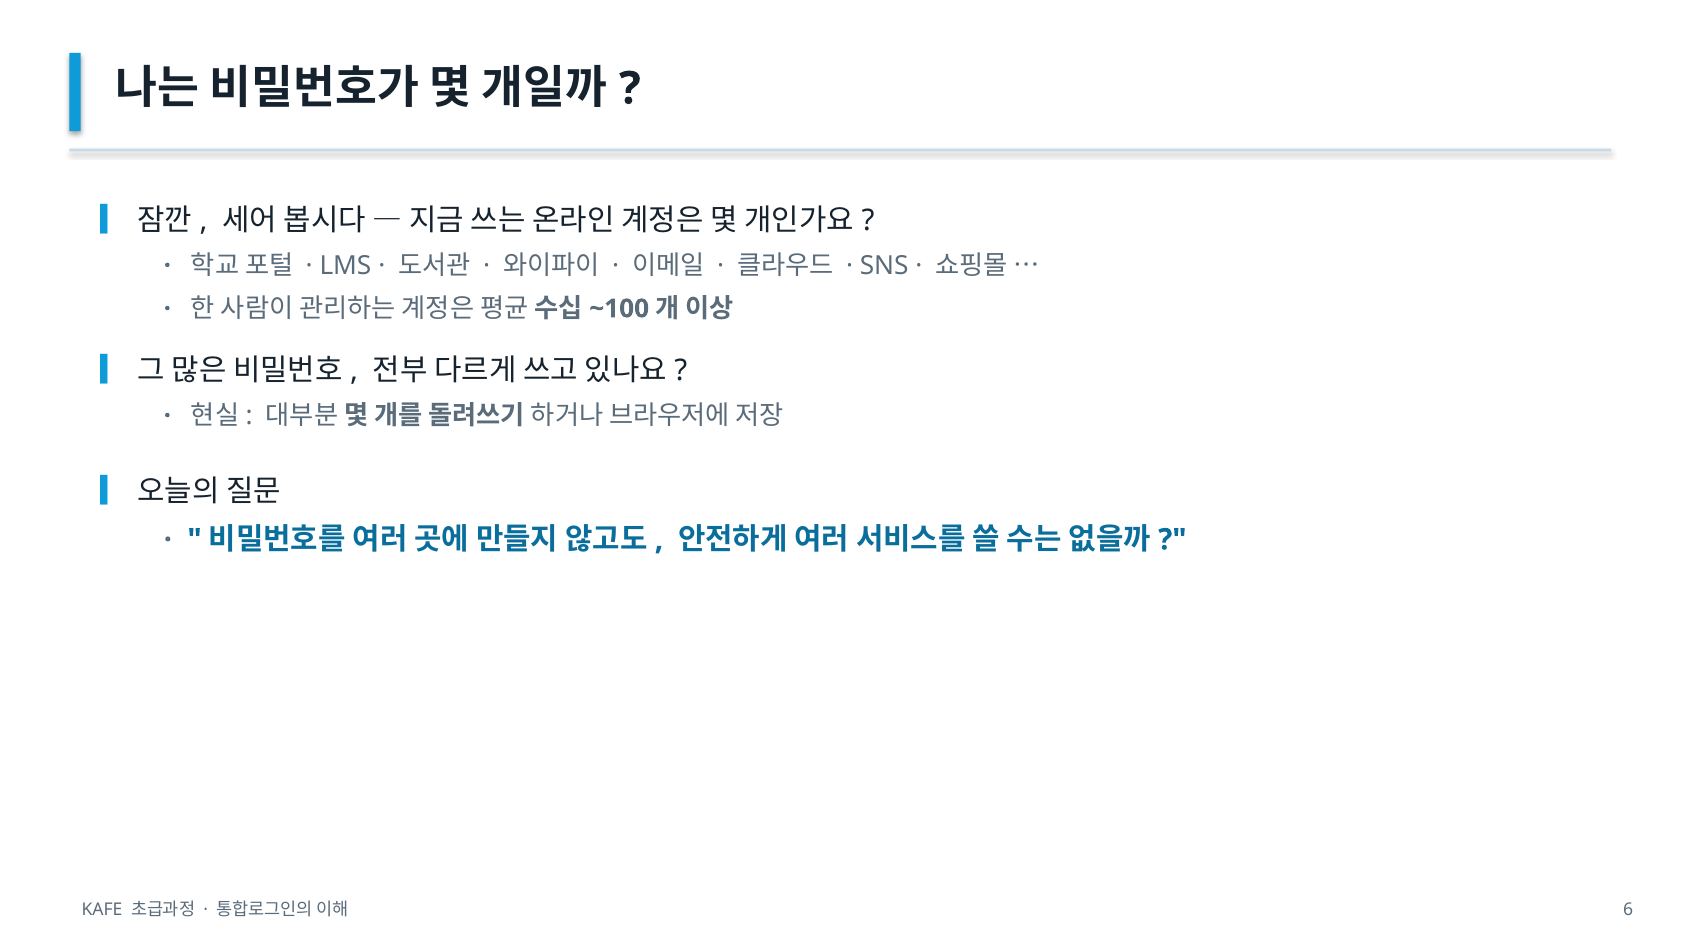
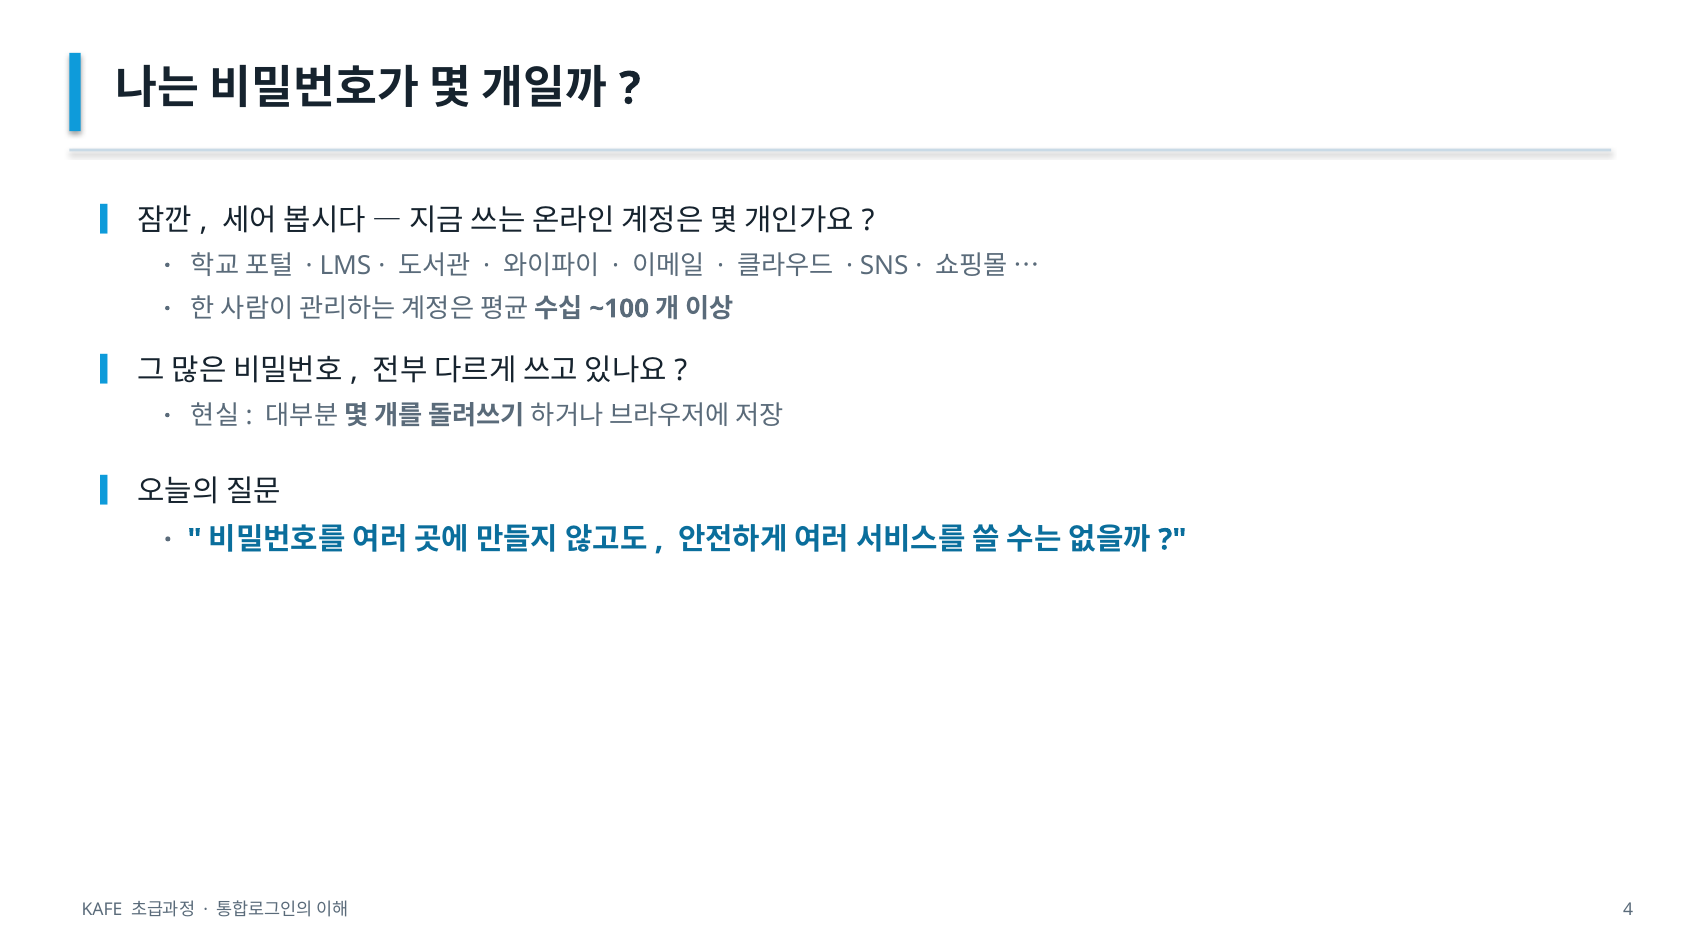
6: 6 -> 4 (1628, 910)
